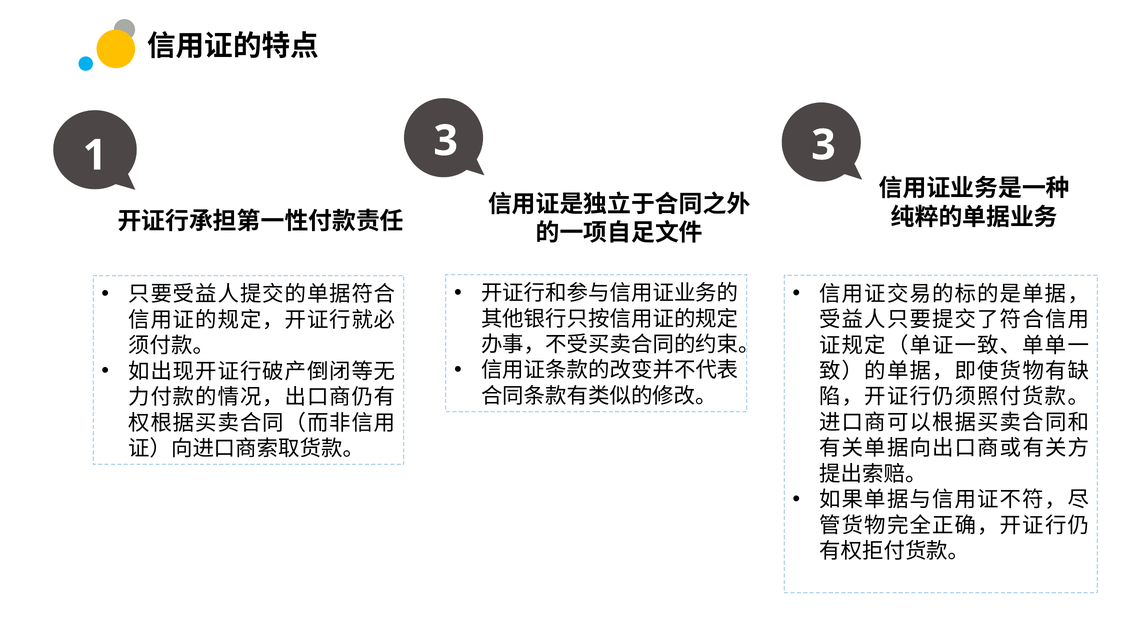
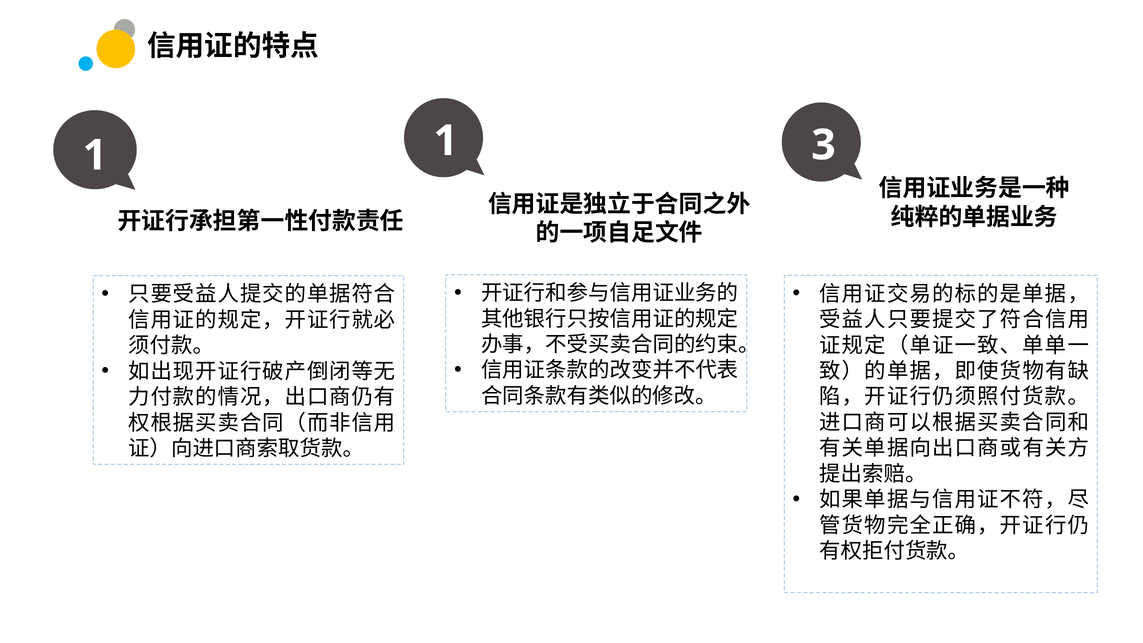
1 3: 3 -> 1 (446, 141)
